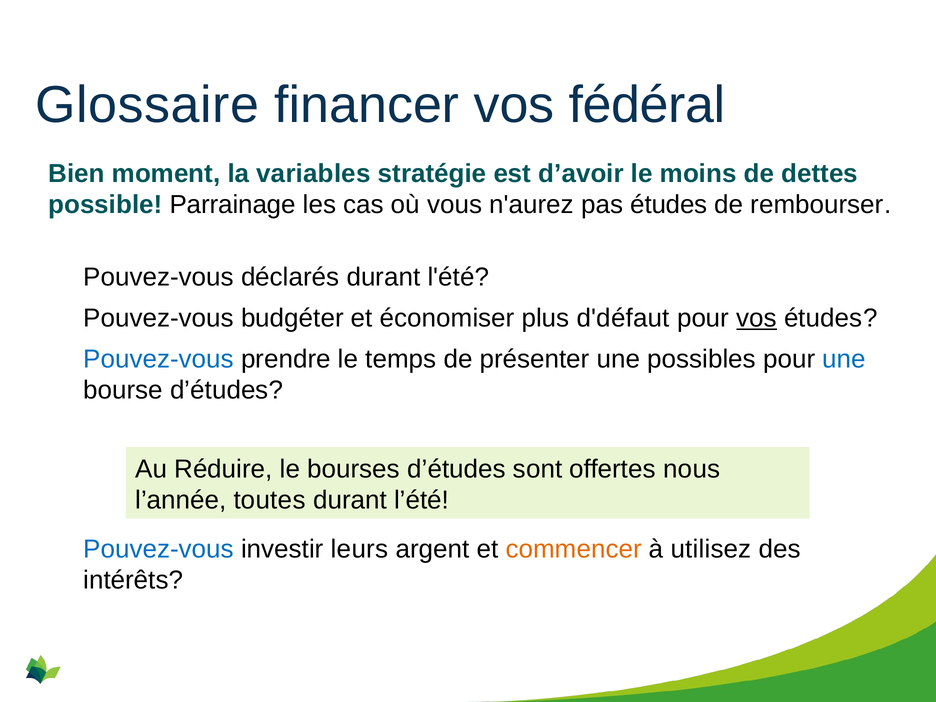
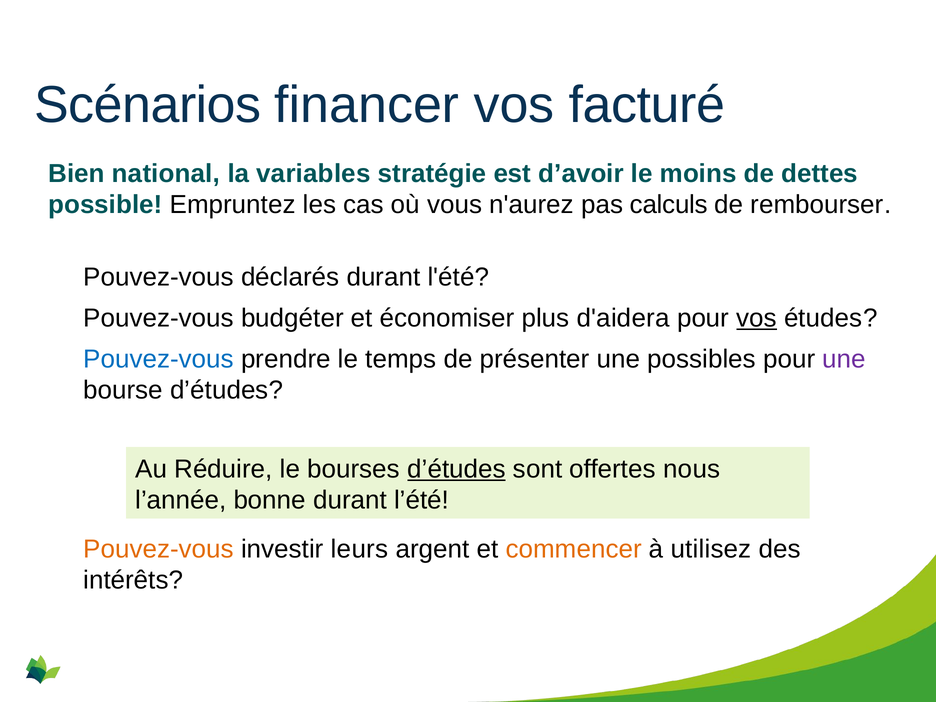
Glossaire: Glossaire -> Scénarios (148, 105)
fédéral: fédéral -> facturé (647, 105)
moment: moment -> national (166, 174)
Parrainage: Parrainage -> Empruntez (233, 205)
pas études: études -> calculs (669, 205)
d'défaut: d'défaut -> d'aidera (623, 318)
une colour: blue -> purple (844, 359)
d’études underline: none -> present (457, 469)
toutes: toutes -> bonne (270, 500)
Pouvez-vous colour: blue -> orange (159, 549)
